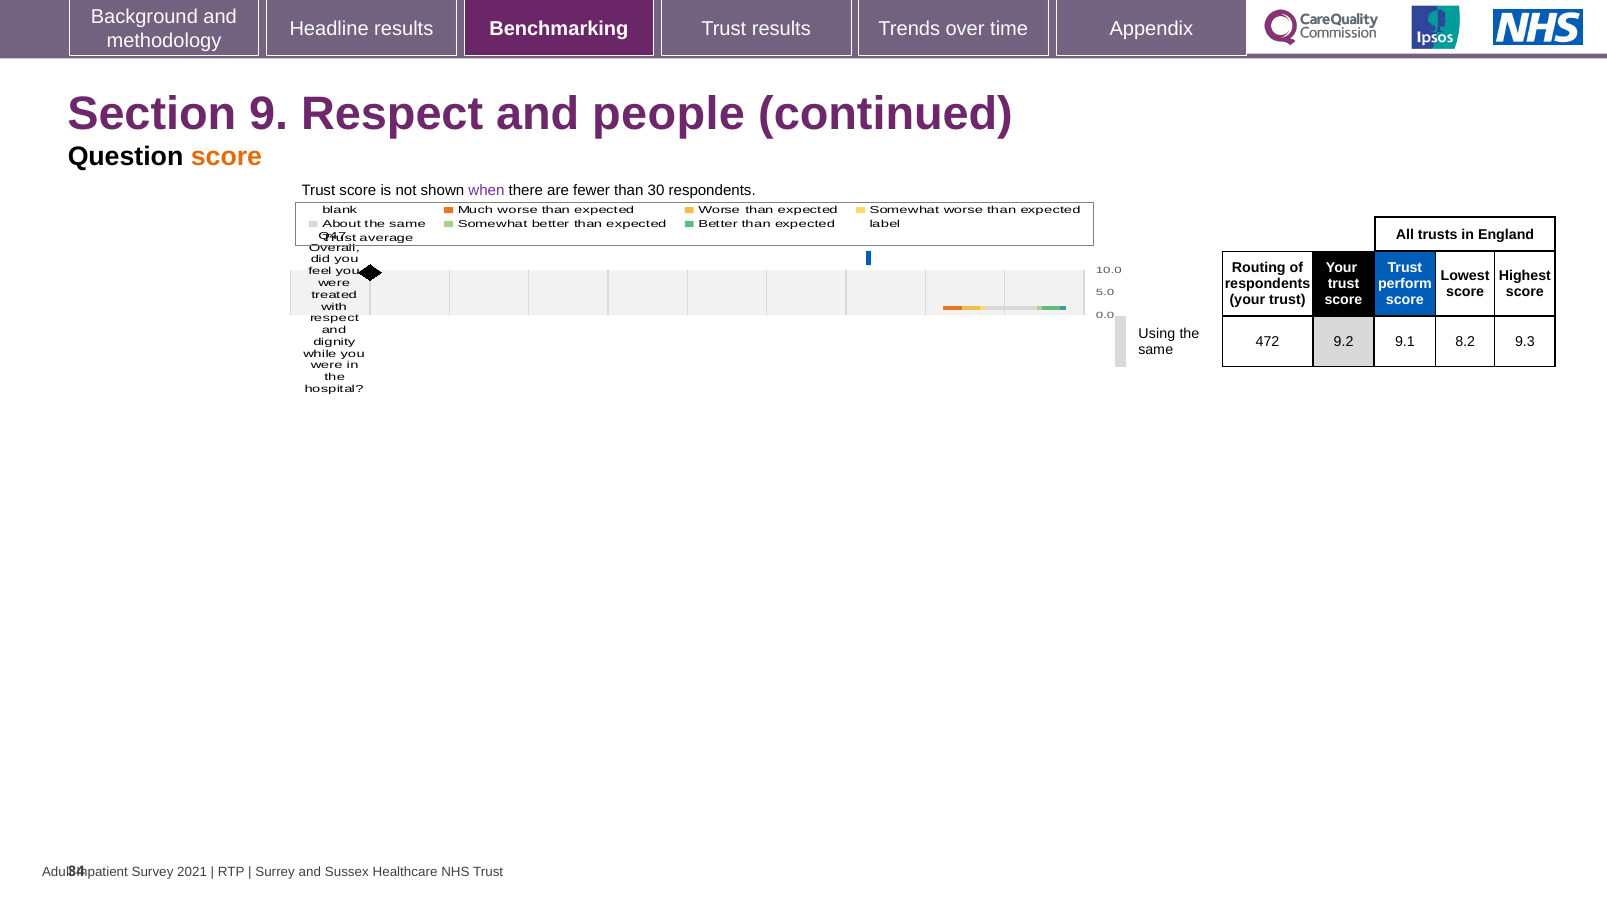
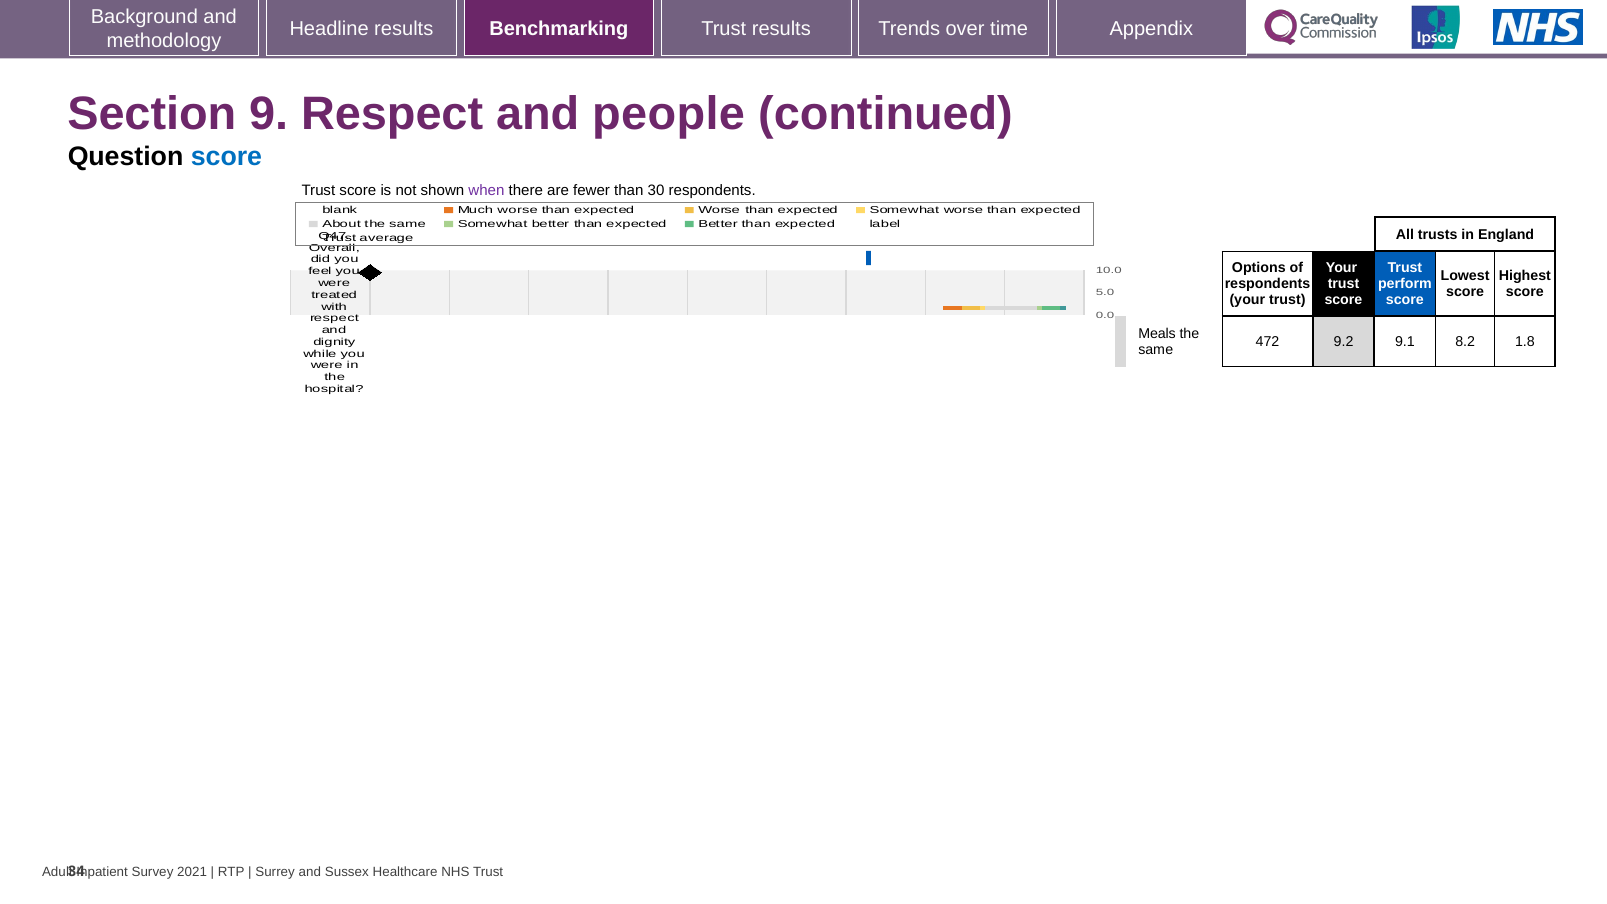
score colour: orange -> blue (226, 156)
Routing: Routing -> Options (1259, 268)
Using: Using -> Meals (1157, 333)
9.3: 9.3 -> 1.8 (1525, 341)
